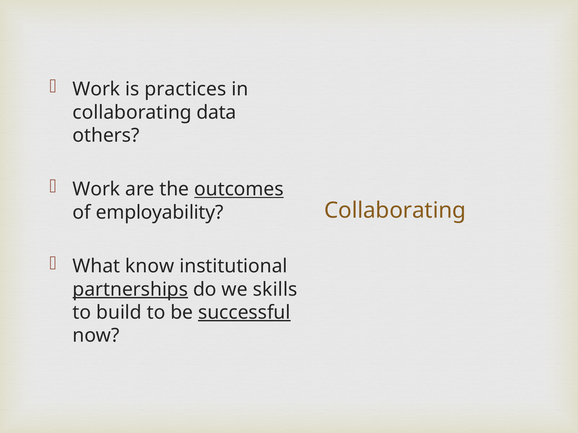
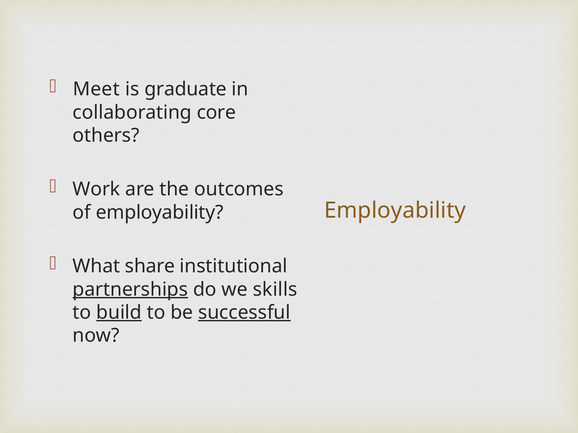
Work: Work -> Meet (96, 89)
practices: practices -> graduate (186, 89)
data: data -> core (216, 112)
outcomes underline: present -> none (239, 190)
Collaborating: Collaborating -> Employability (395, 211)
know: know -> share (150, 267)
build underline: none -> present (119, 313)
